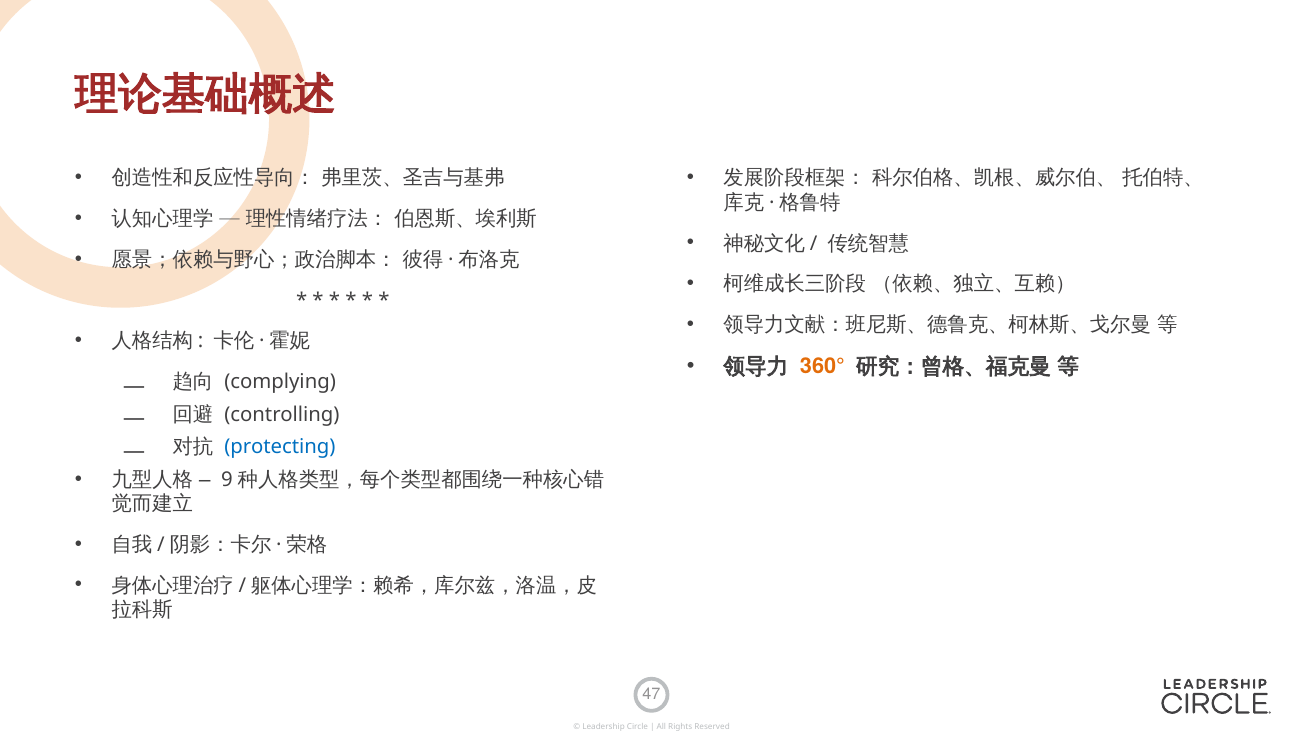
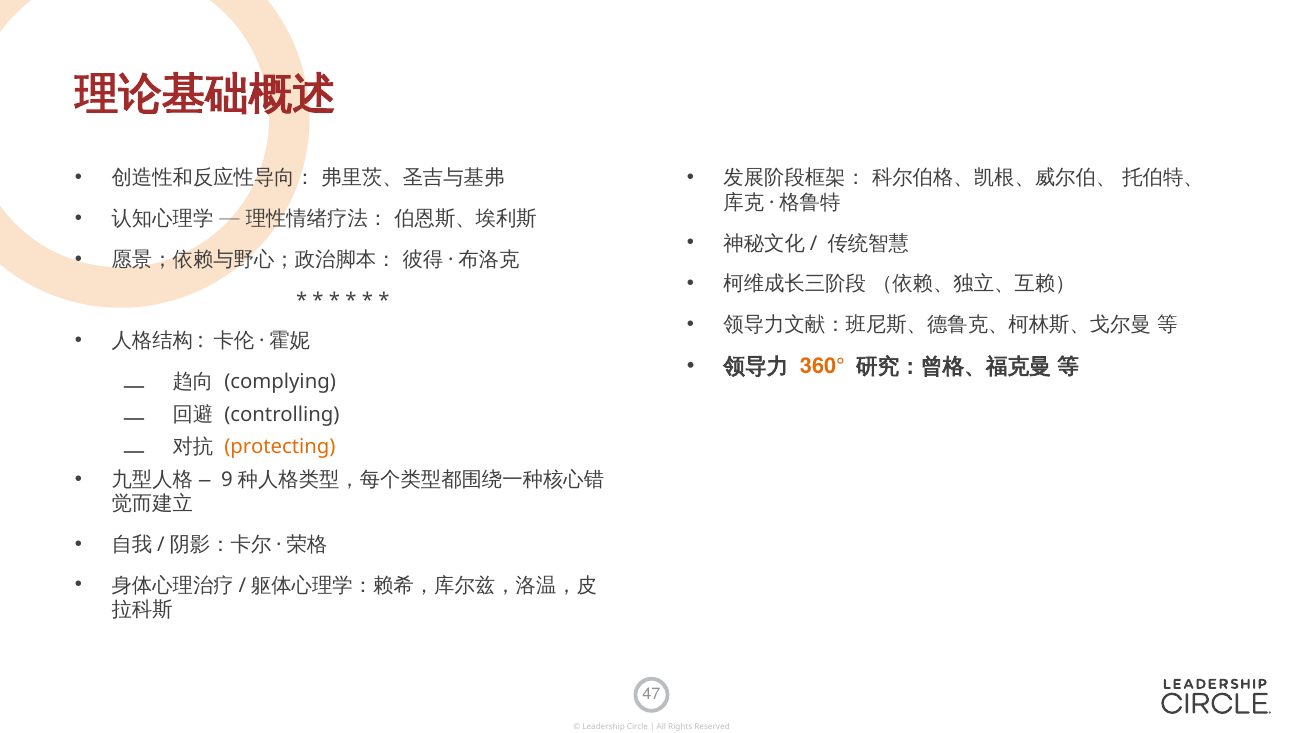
protecting colour: blue -> orange (280, 447)
